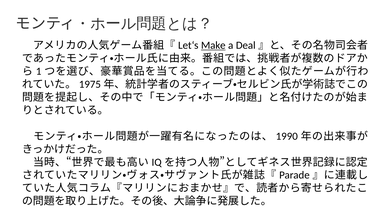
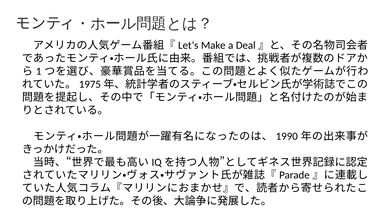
Make underline: present -> none (213, 45)
